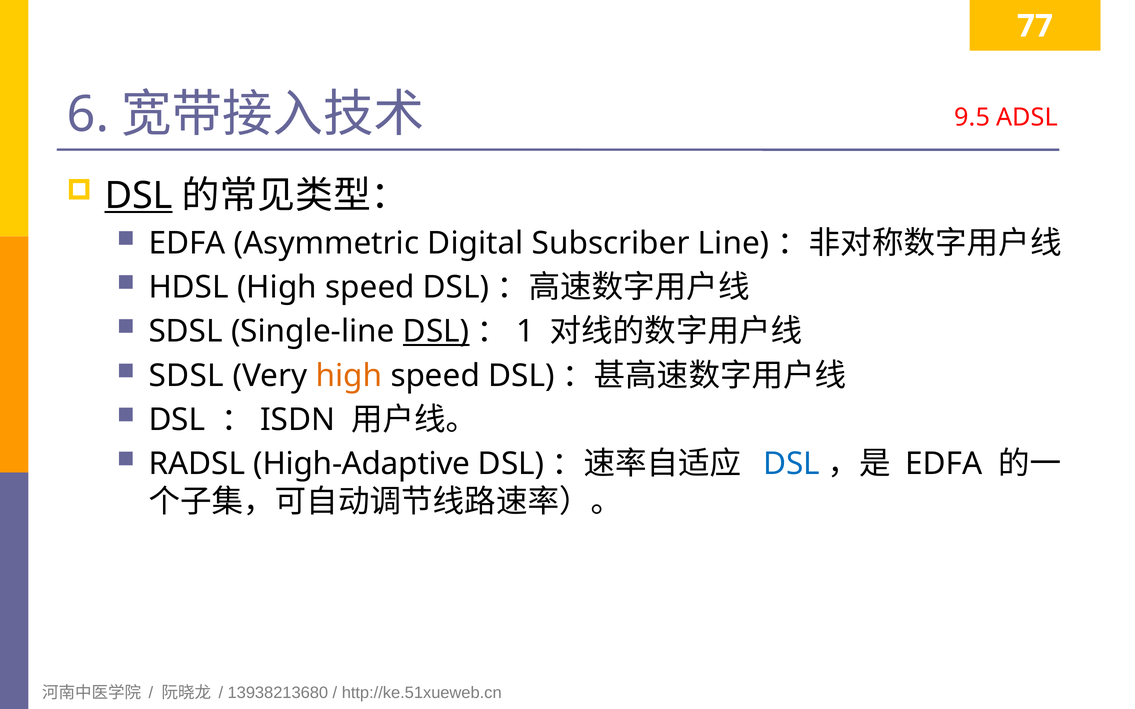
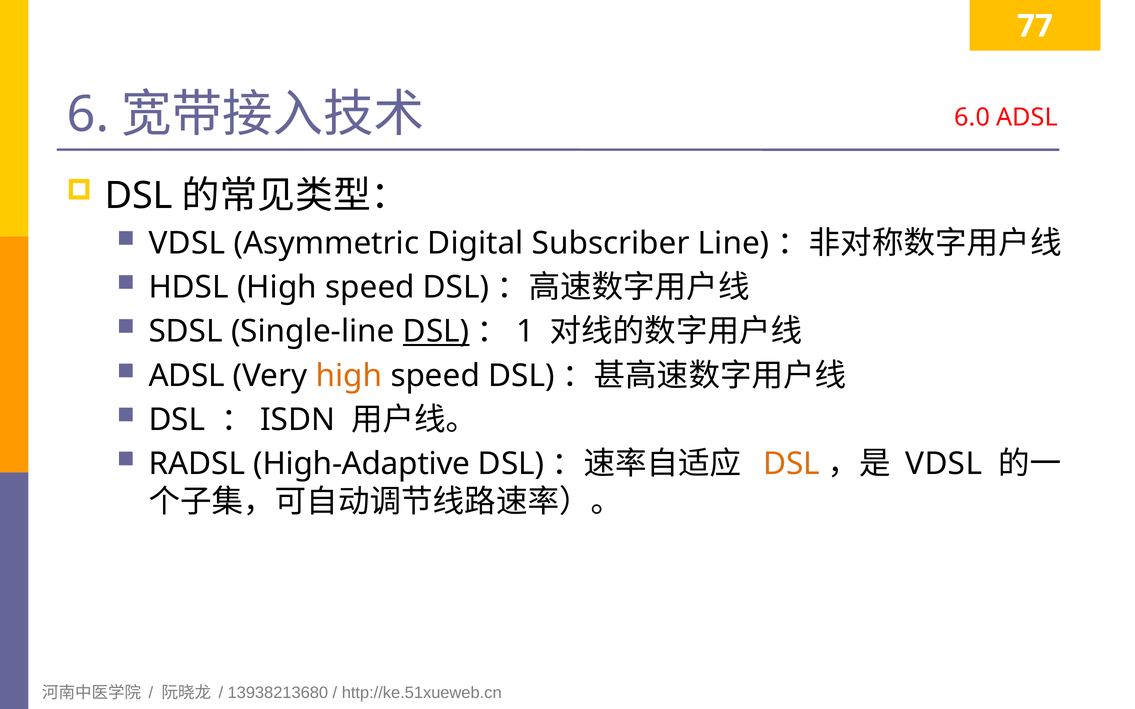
9.5: 9.5 -> 6.0 (972, 118)
DSL underline: present -> none (139, 196)
EDFA: EDFA -> VDSL (187, 243)
SDSL: SDSL -> ADSL (187, 376)
DSL colour: blue -> orange (792, 464)
EDFA: EDFA -> VDSL (944, 464)
